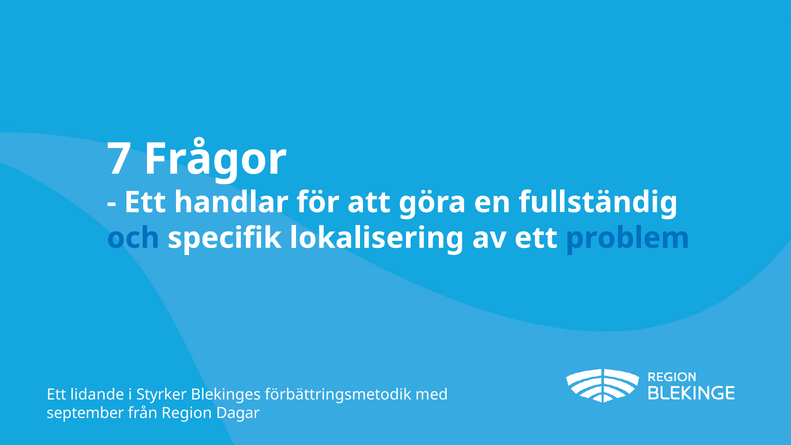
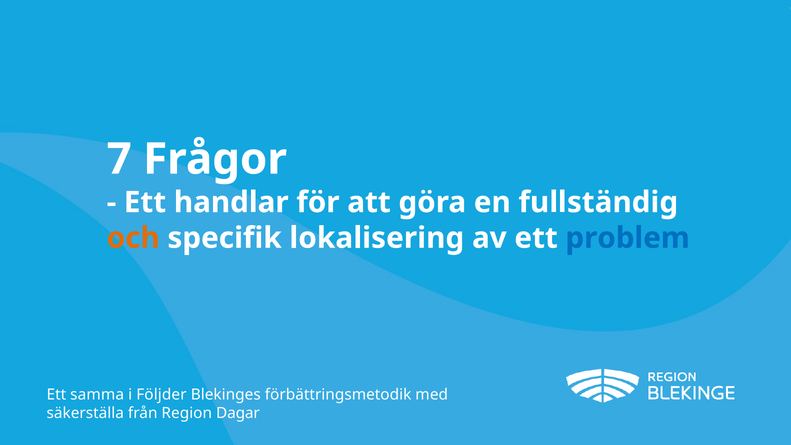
och colour: blue -> orange (133, 238)
lidande: lidande -> samma (97, 395)
Styrker: Styrker -> Följder (161, 395)
september: september -> säkerställa (85, 413)
